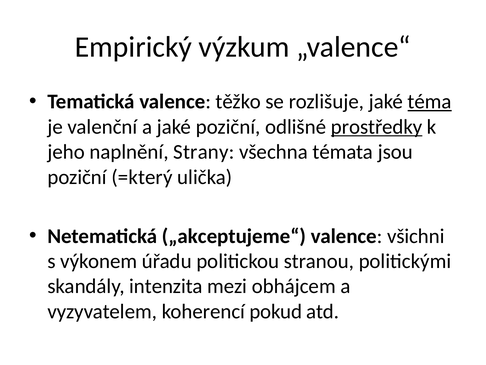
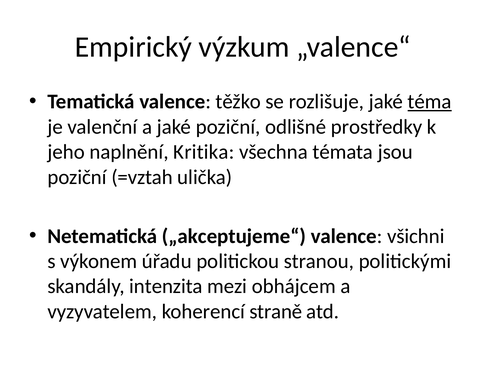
prostředky underline: present -> none (377, 127)
Strany: Strany -> Kritika (204, 152)
=který: =který -> =vztah (142, 177)
pokud: pokud -> straně (276, 311)
